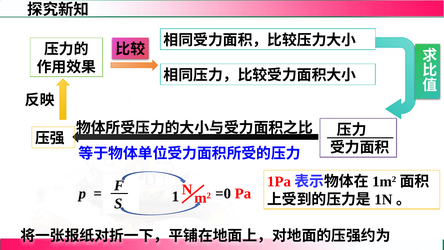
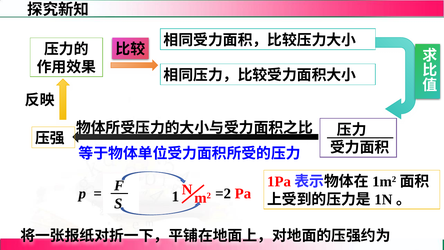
=0: =0 -> =2 (223, 193)
